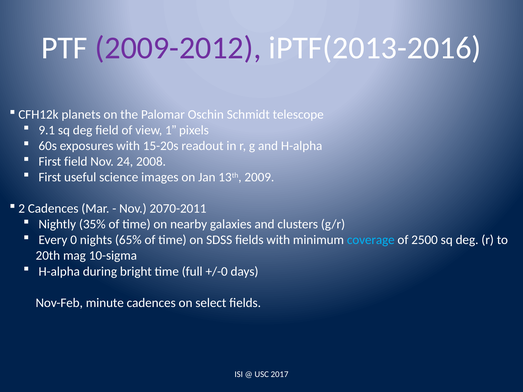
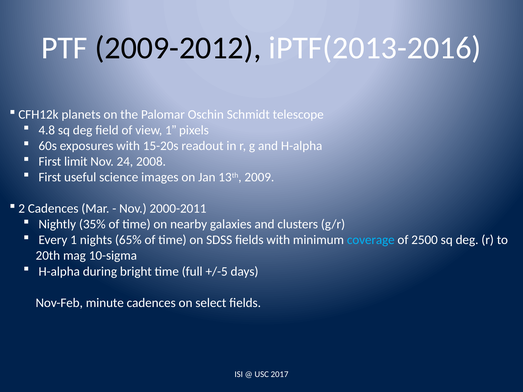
2009-2012 colour: purple -> black (178, 48)
9.1: 9.1 -> 4.8 (47, 130)
First field: field -> limit (76, 162)
2070-2011: 2070-2011 -> 2000-2011 (178, 209)
Every 0: 0 -> 1 (74, 240)
+/-0: +/-0 -> +/-5 (217, 272)
